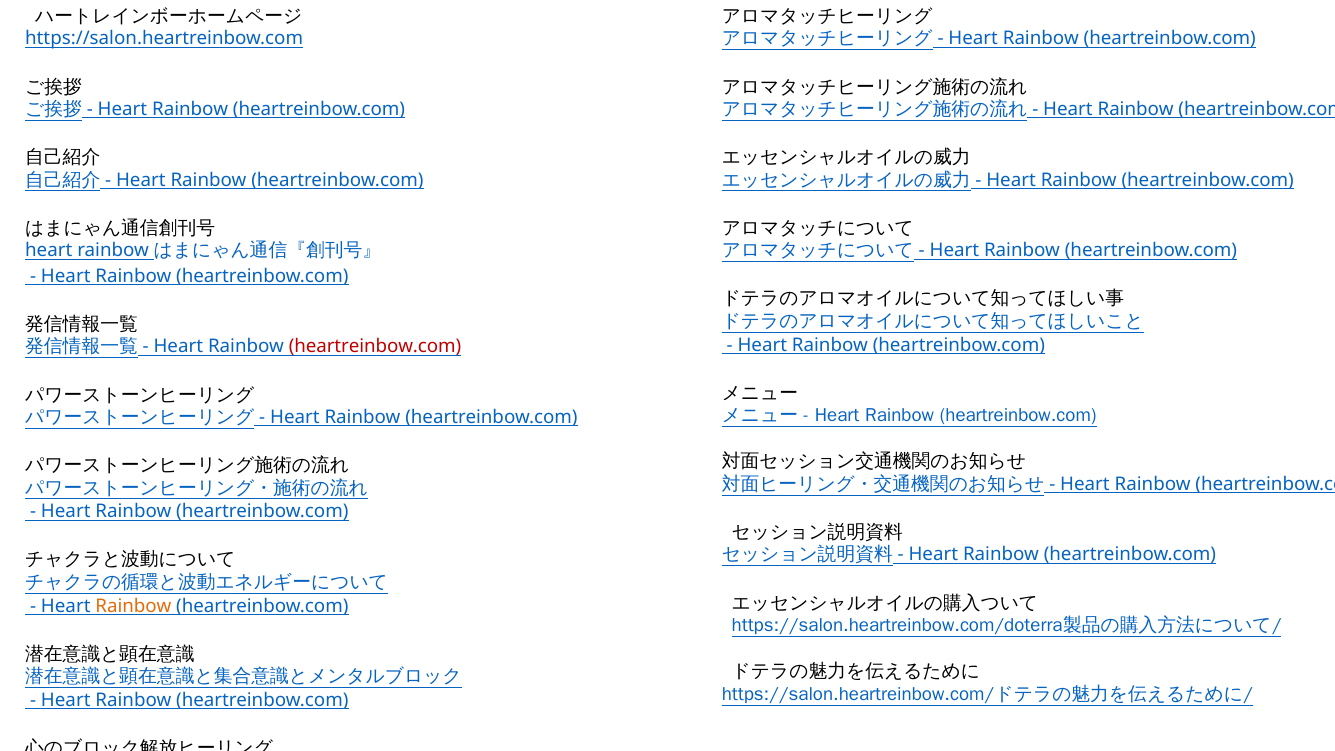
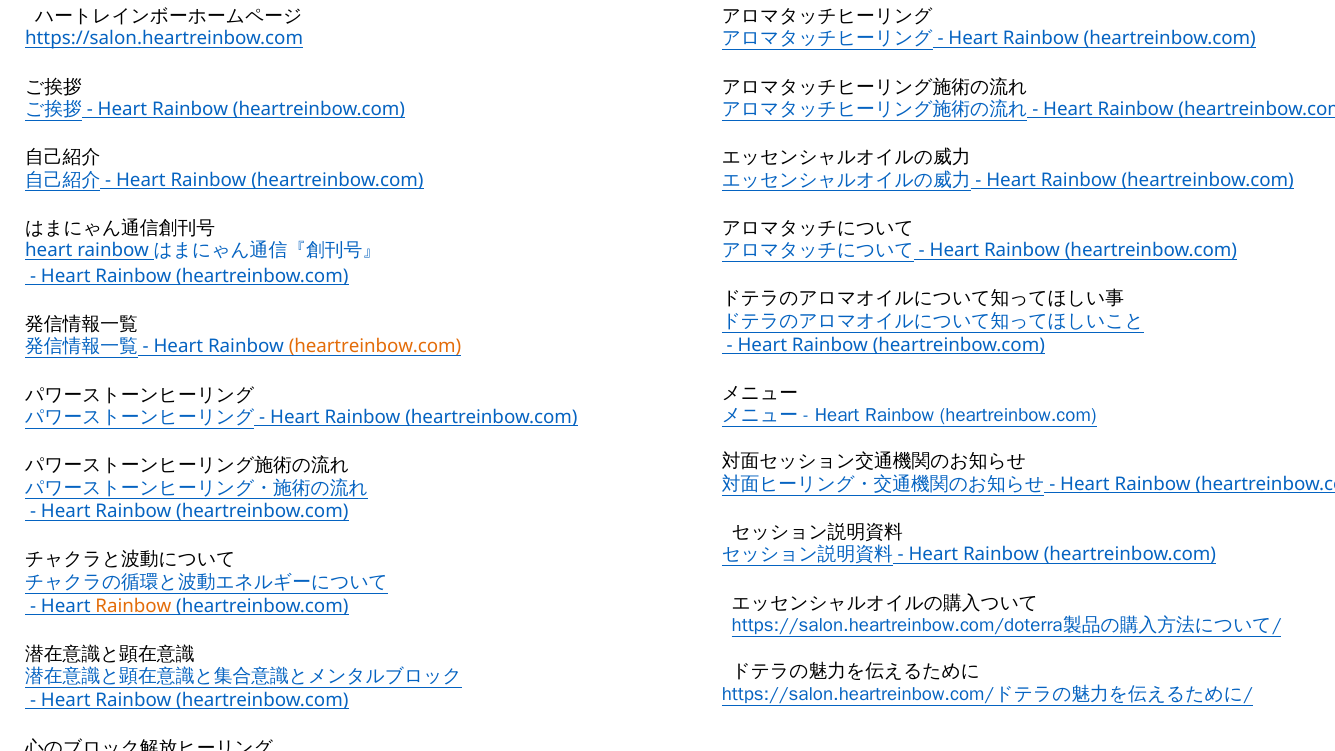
heartreinbow.com colour: red -> orange (375, 347)
